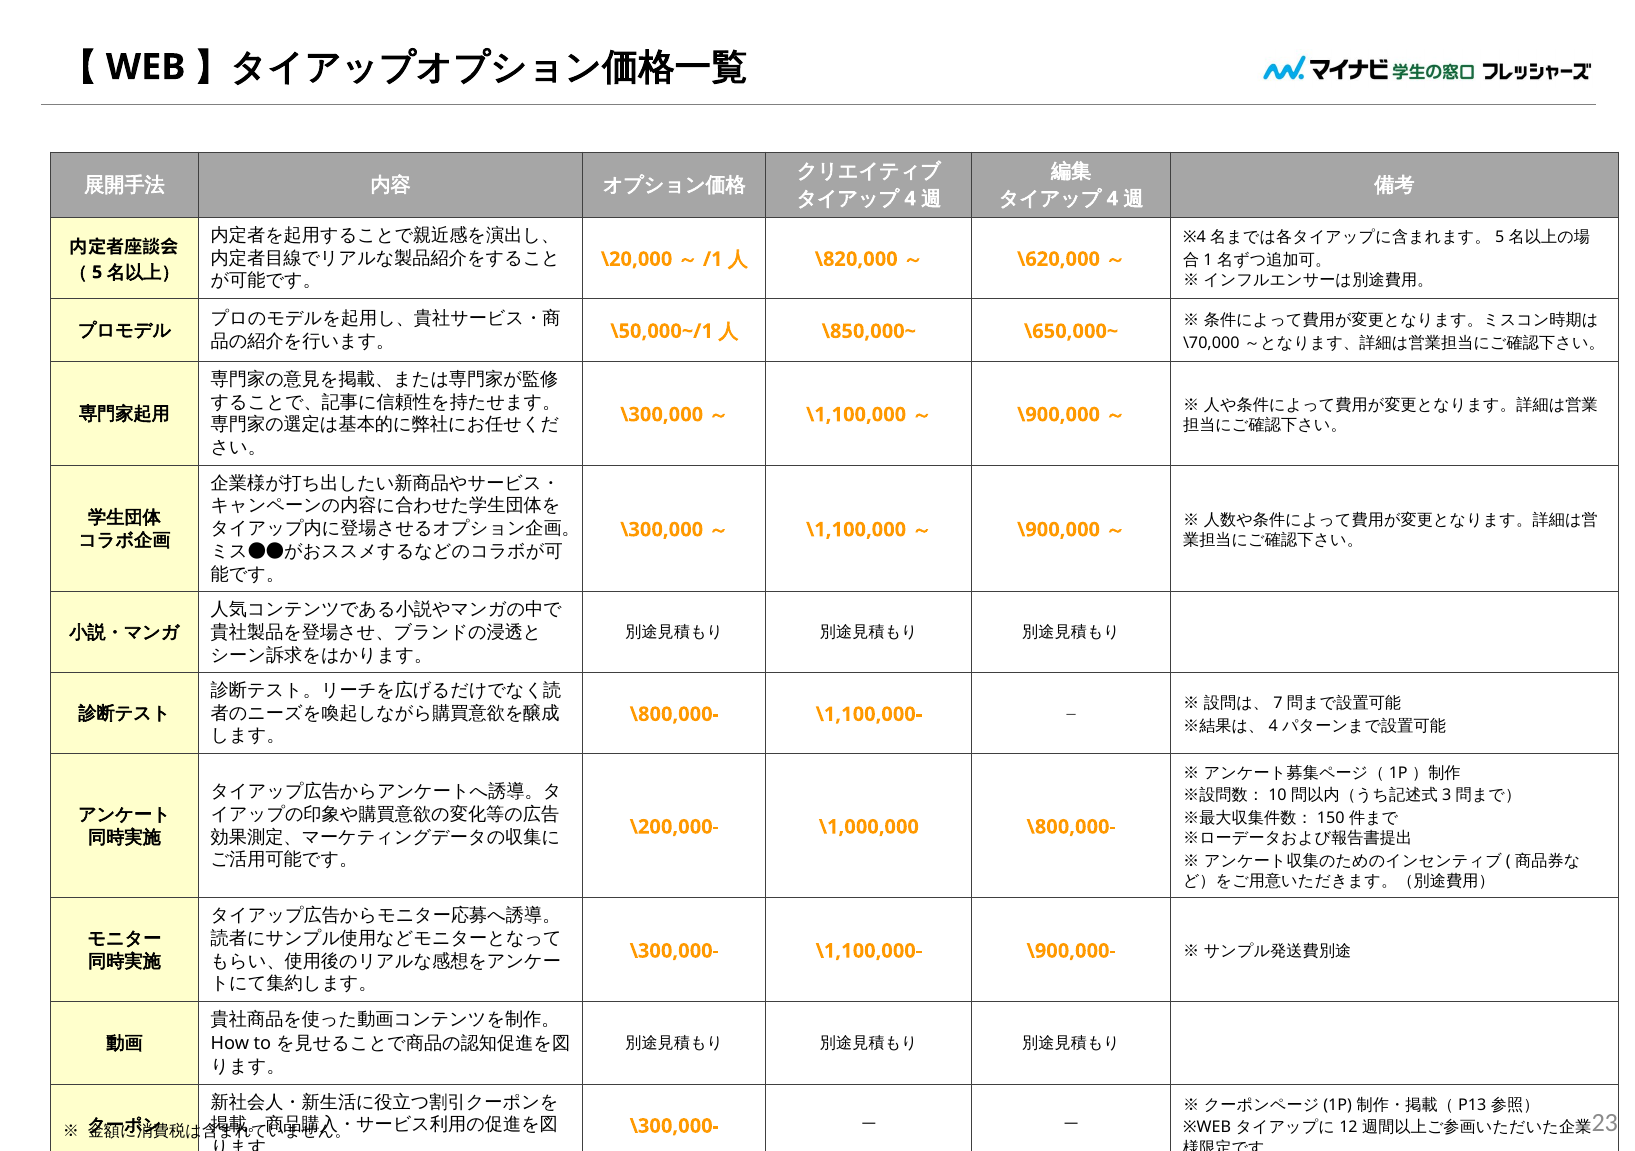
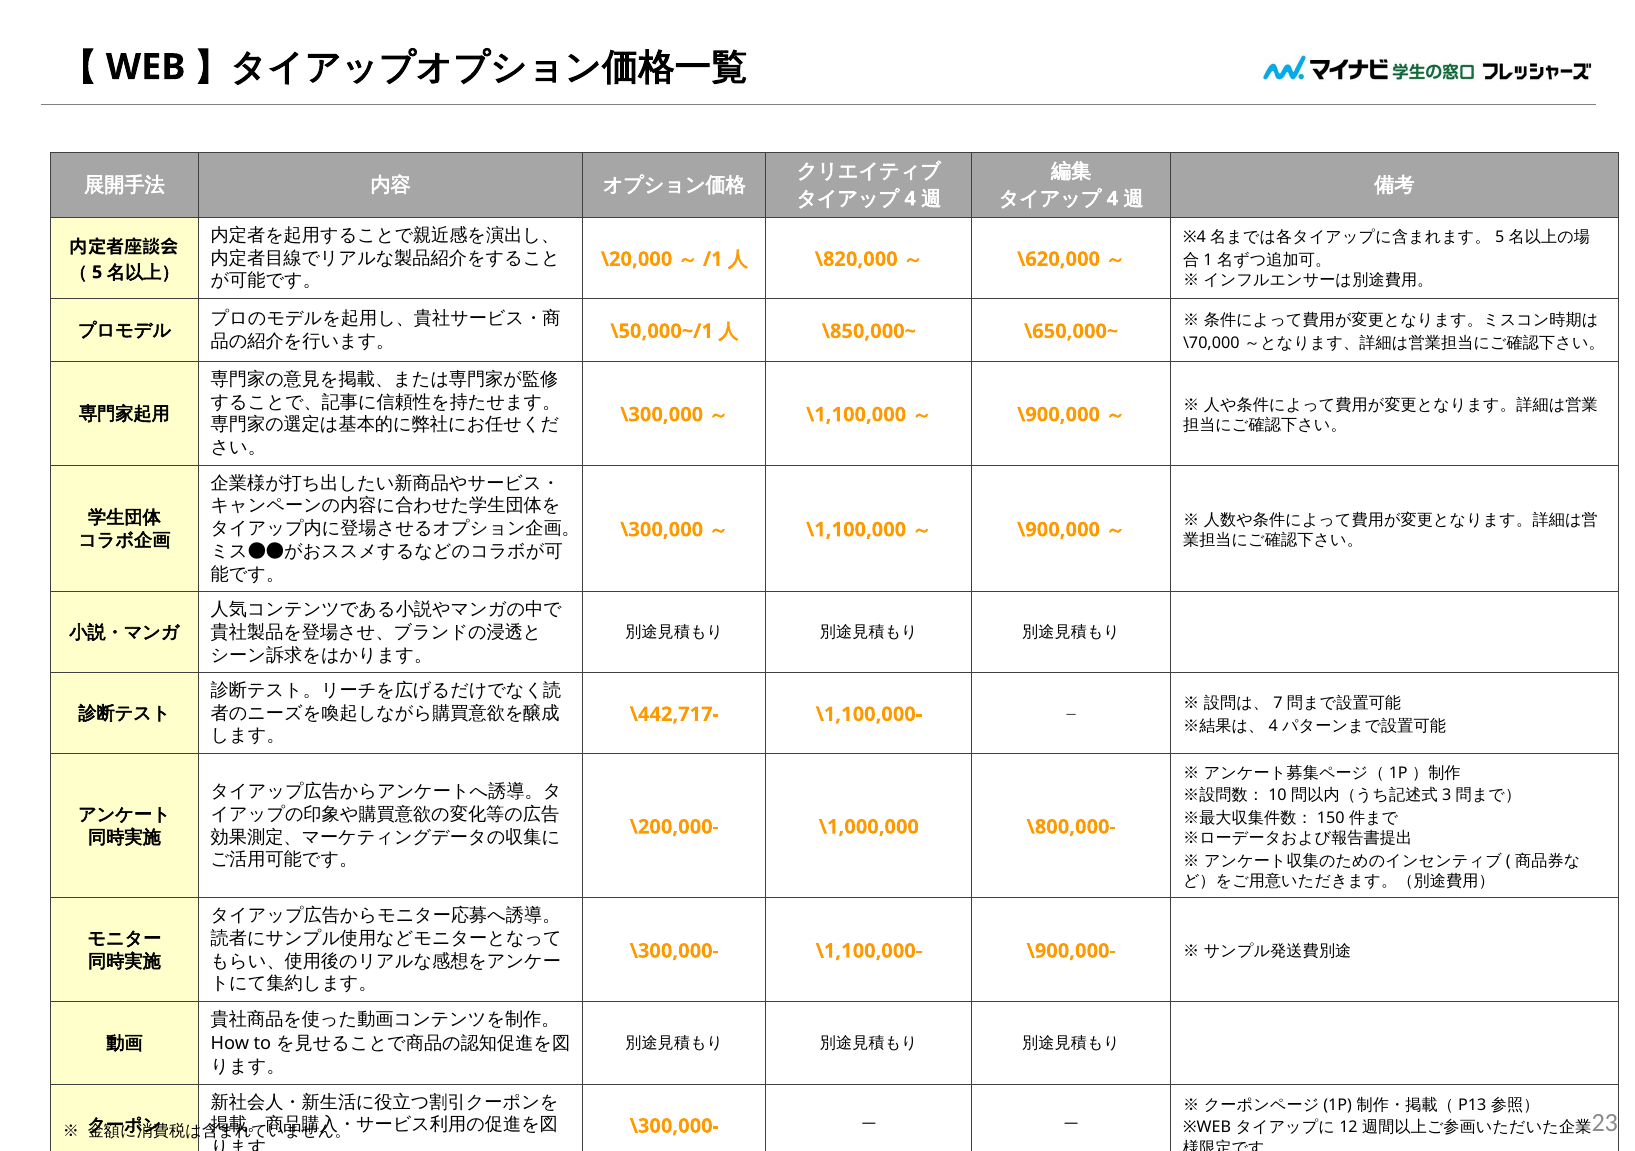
\800,000-: \800,000- -> \442,717- (674, 714)
